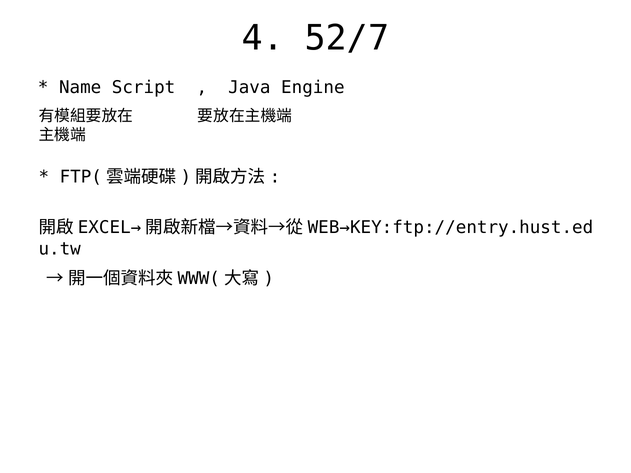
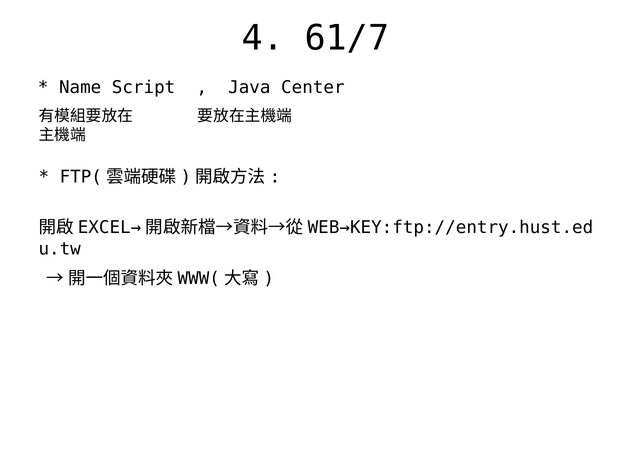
52/7: 52/7 -> 61/7 (347, 38)
Engine: Engine -> Center (313, 88)
